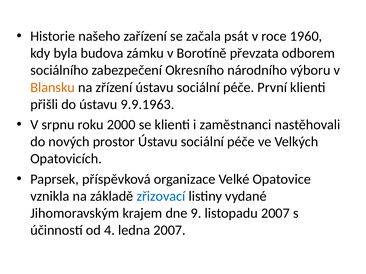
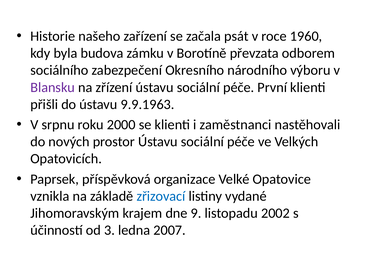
Blansku colour: orange -> purple (53, 87)
listopadu 2007: 2007 -> 2002 (275, 214)
4: 4 -> 3 (110, 231)
